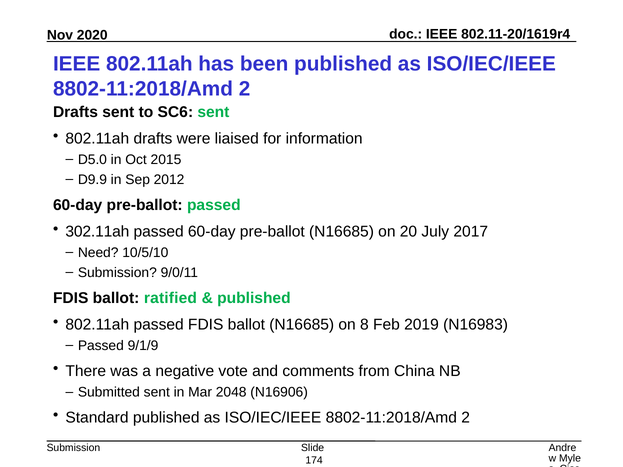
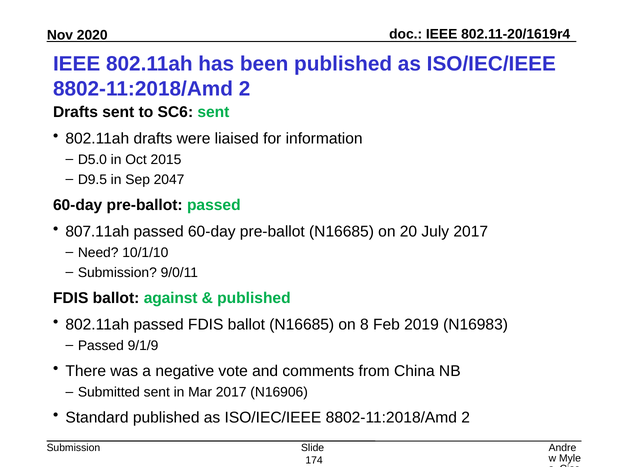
D9.9: D9.9 -> D9.5 (92, 180)
2012: 2012 -> 2047 (169, 180)
302.11ah: 302.11ah -> 807.11ah (97, 232)
10/5/10: 10/5/10 -> 10/1/10 (145, 253)
ratified: ratified -> against (171, 298)
Mar 2048: 2048 -> 2017 (231, 392)
